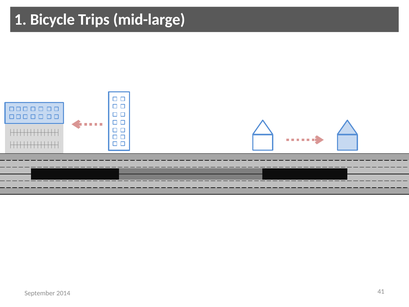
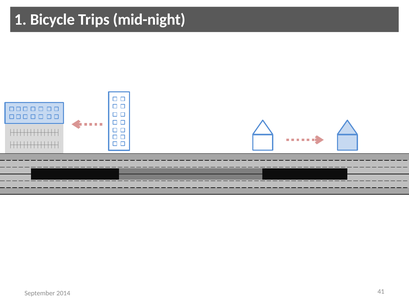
mid-large: mid-large -> mid-night (149, 19)
